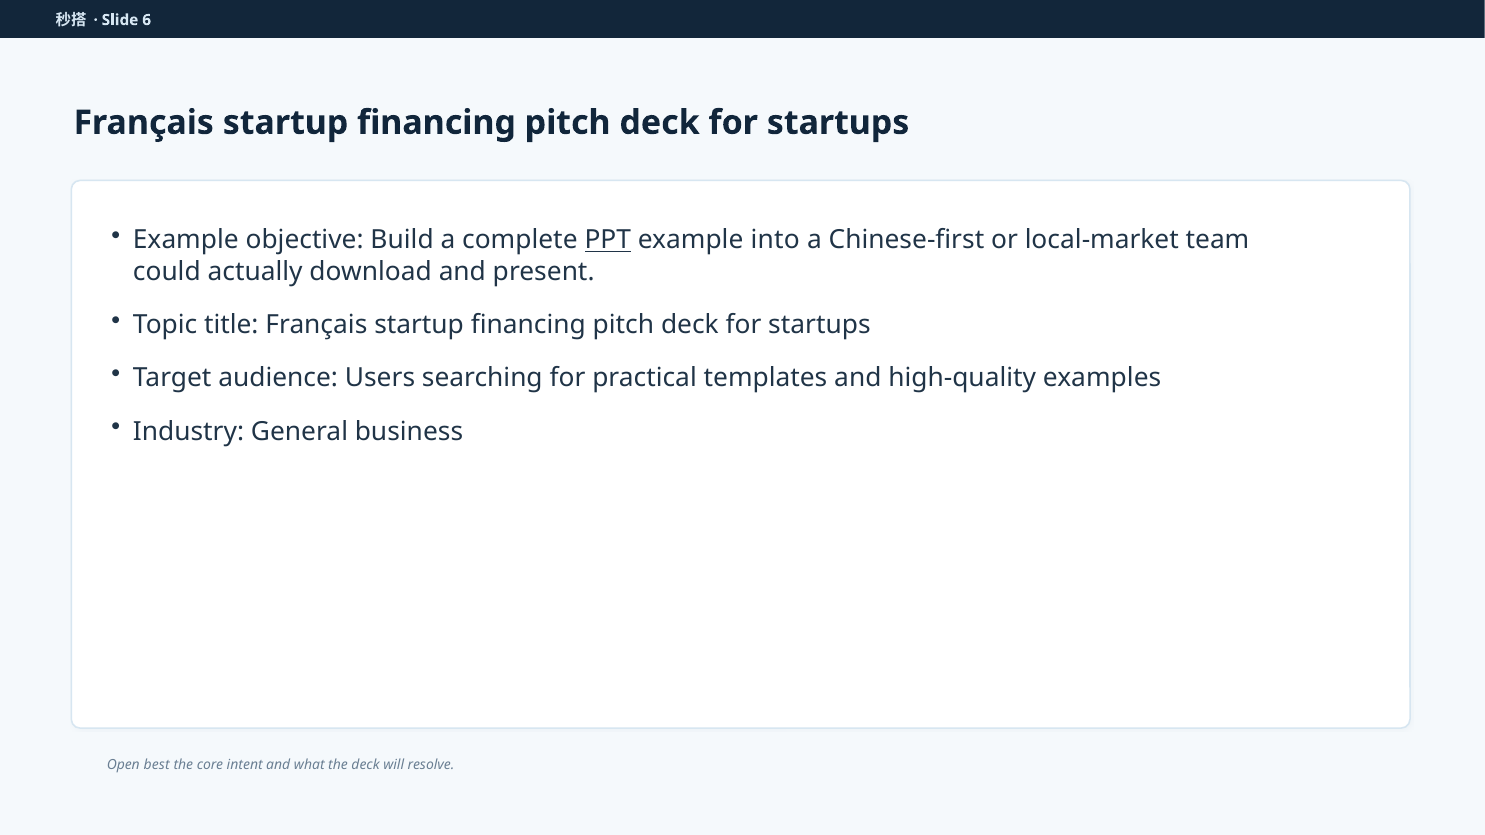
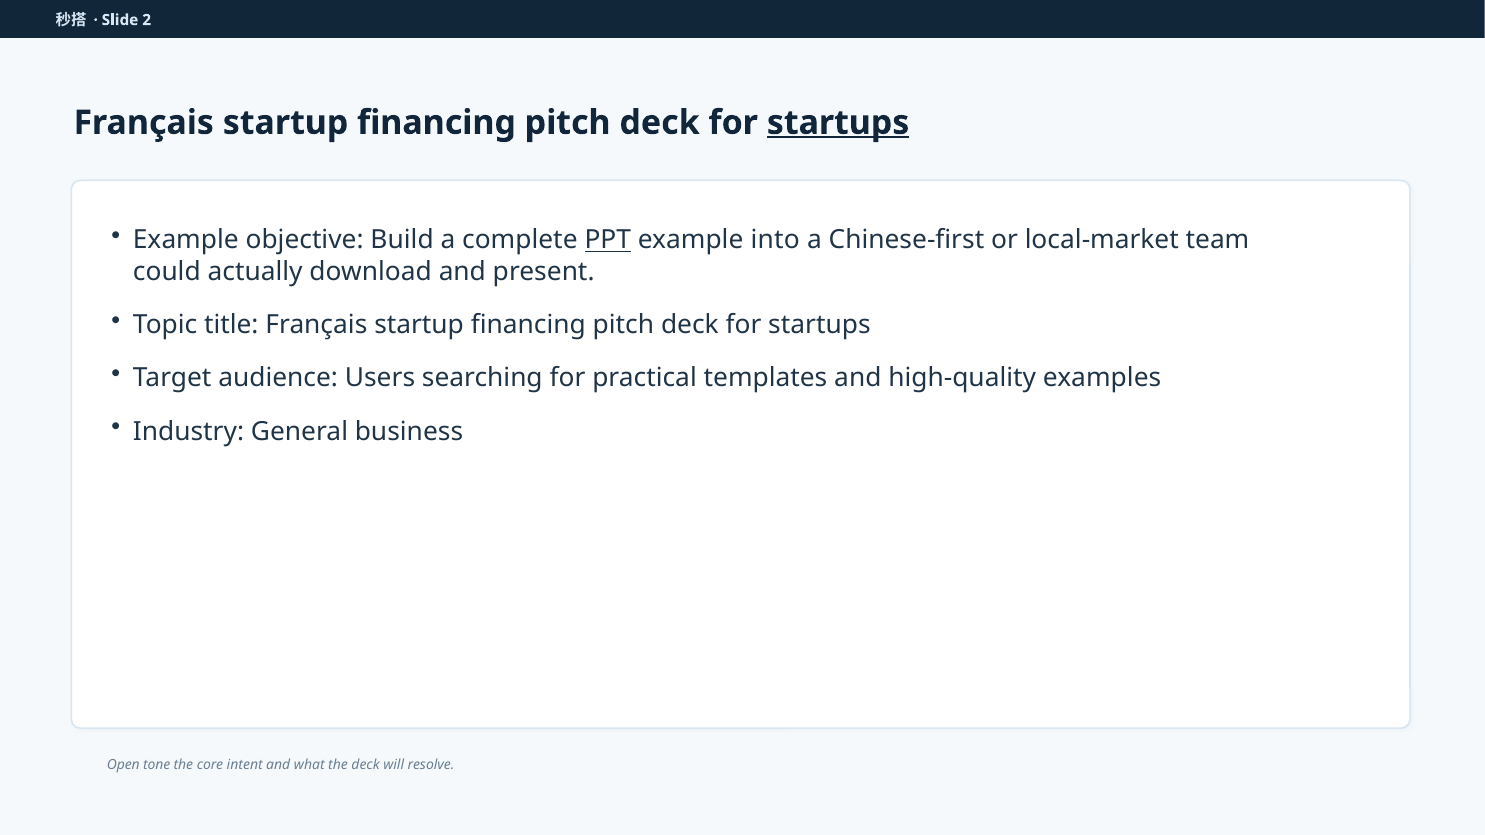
6: 6 -> 2 (147, 20)
startups underline: none -> present (838, 123)
best: best -> tone (157, 765)
